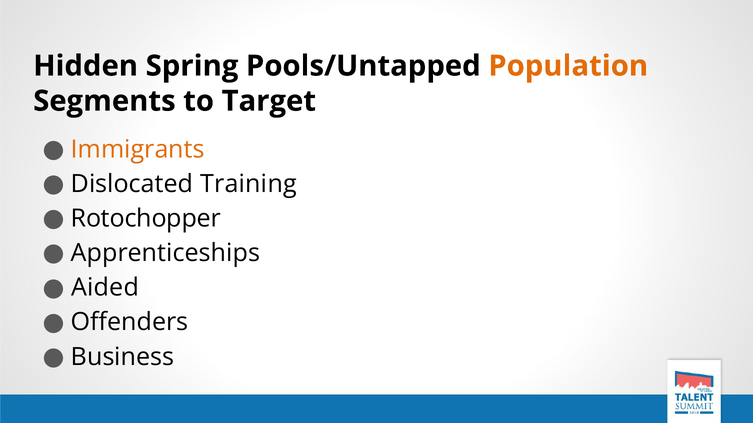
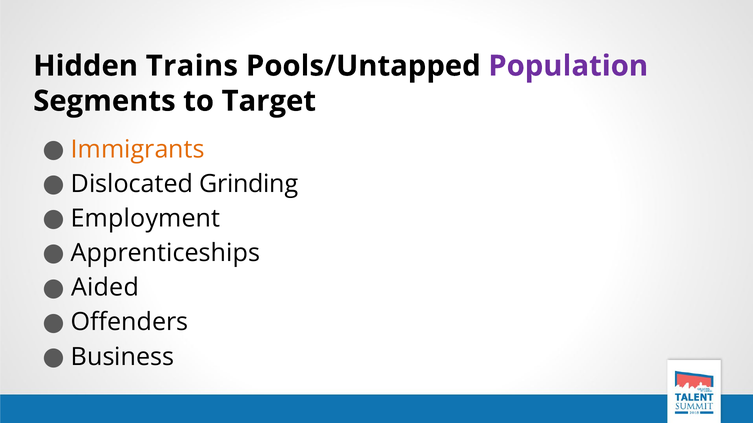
Spring: Spring -> Trains (192, 66)
Population colour: orange -> purple (568, 66)
Training: Training -> Grinding (249, 184)
Rotochopper: Rotochopper -> Employment (146, 219)
